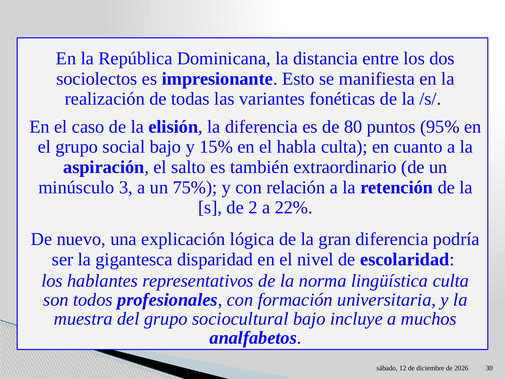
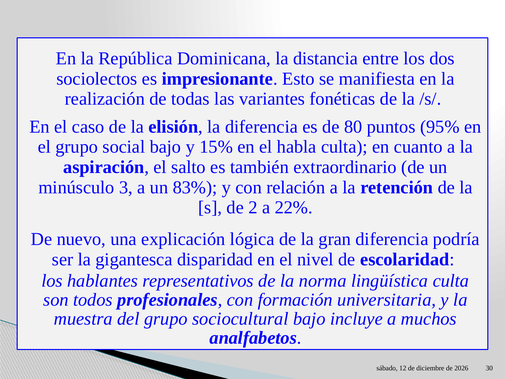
75%: 75% -> 83% (195, 187)
